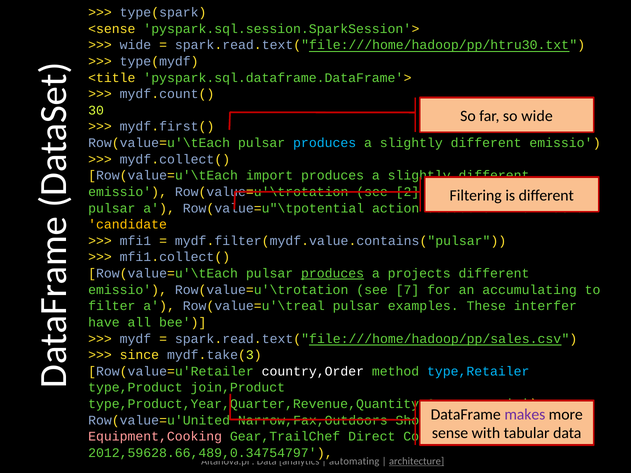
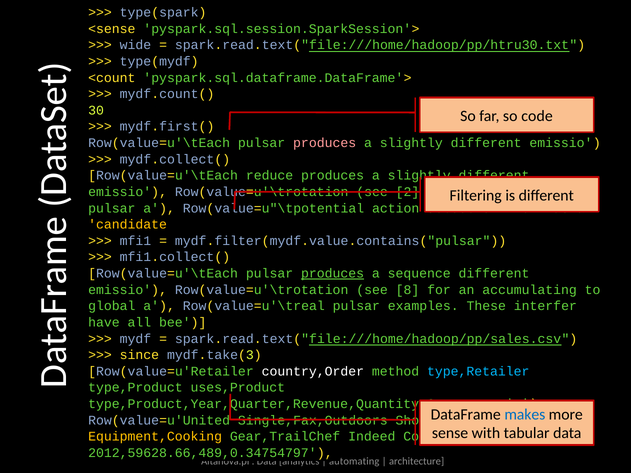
<title: <title -> <count (112, 78)
so wide: wide -> code (537, 116)
produces colour: light blue -> pink (325, 143)
import: import -> reduce (270, 176)
projects: projects -> sequence (419, 274)
7: 7 -> 8 (407, 290)
filter: filter -> global (112, 306)
join,Product: join,Product -> uses,Product (238, 388)
makes colour: purple -> blue (525, 415)
Narrow,Fax,Outdoors: Narrow,Fax,Outdoors -> Single,Fax,Outdoors (313, 420)
Equipment,Cooking colour: pink -> yellow (155, 437)
Direct: Direct -> Indeed (372, 437)
architecture underline: present -> none (417, 462)
